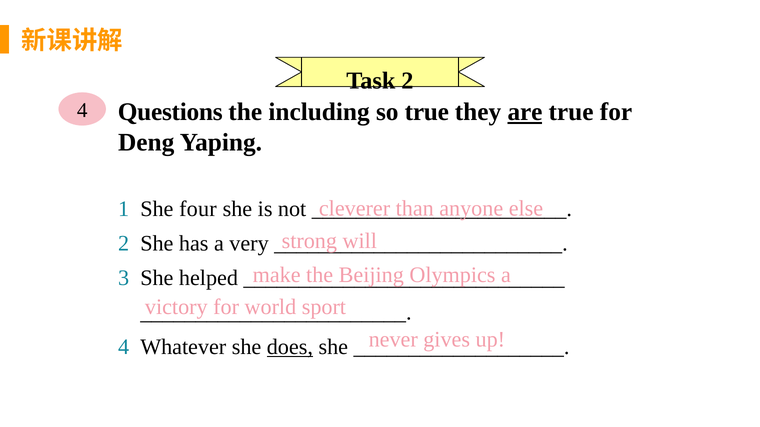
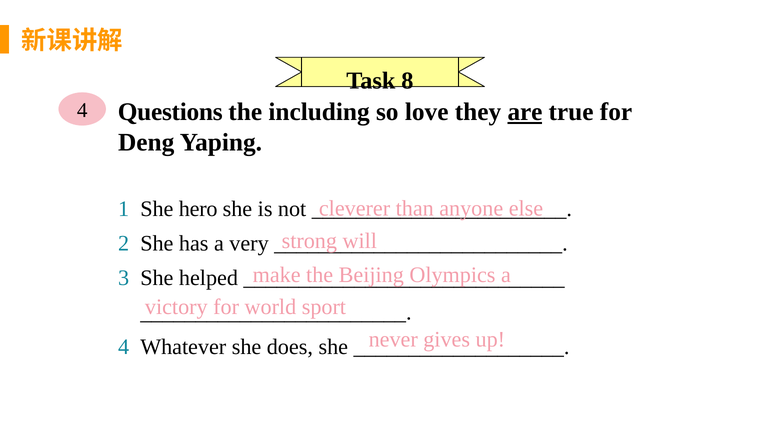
Task 2: 2 -> 8 (407, 81)
so true: true -> love (427, 112)
four: four -> hero (198, 209)
does underline: present -> none (290, 347)
